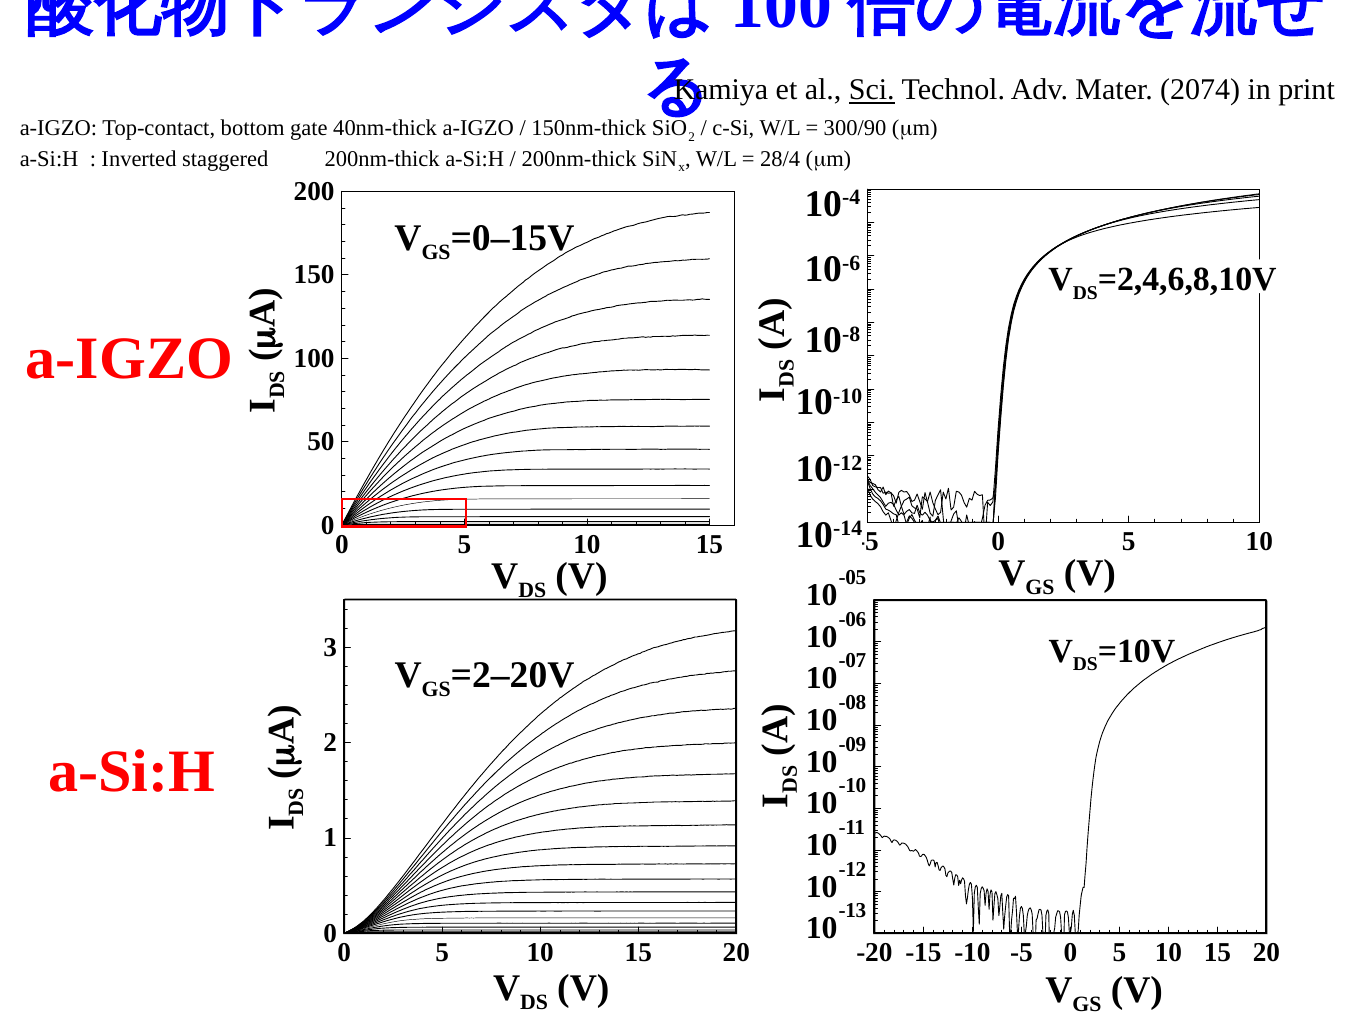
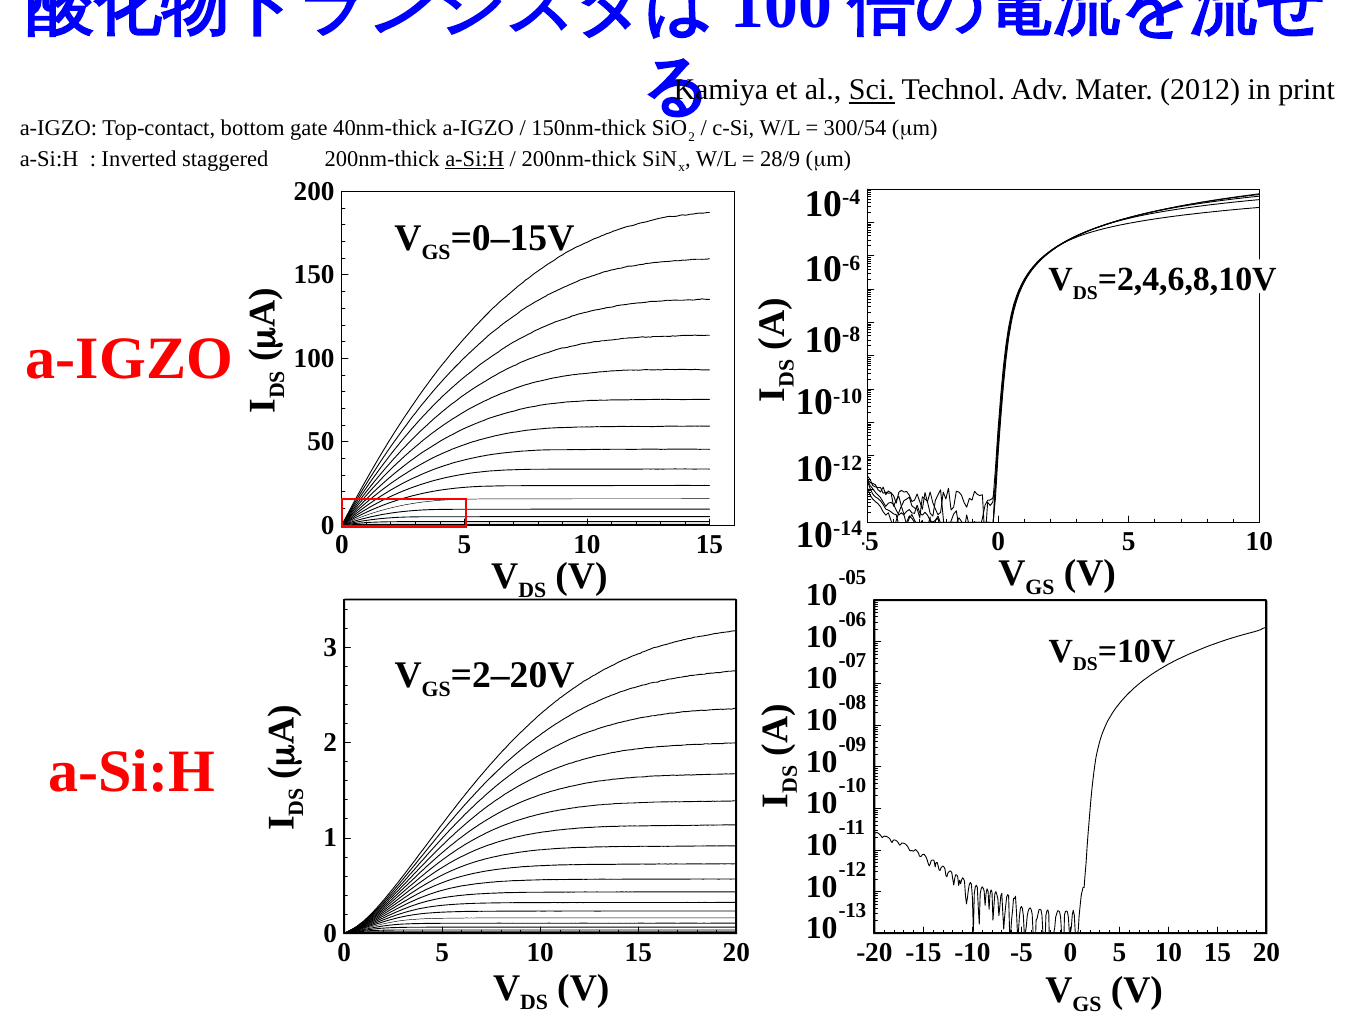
2074: 2074 -> 2012 (1200, 90)
300/90: 300/90 -> 300/54 (855, 128)
a-Si:H underline: none -> present (475, 159)
28/4: 28/4 -> 28/9 (780, 159)
